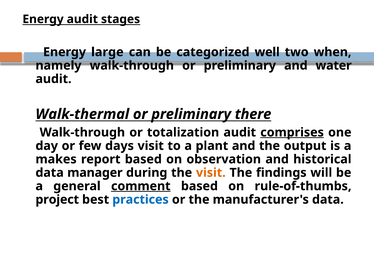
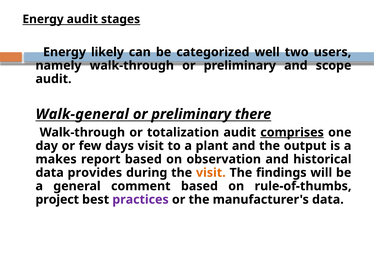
large: large -> likely (107, 52)
when: when -> users (332, 52)
water: water -> scope (334, 66)
Walk-thermal: Walk-thermal -> Walk-general (82, 114)
manager: manager -> provides (95, 173)
comment underline: present -> none (141, 186)
practices colour: blue -> purple (141, 200)
